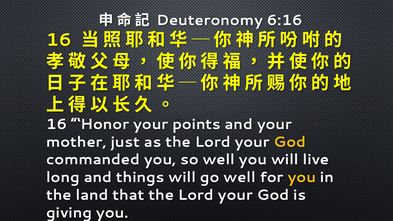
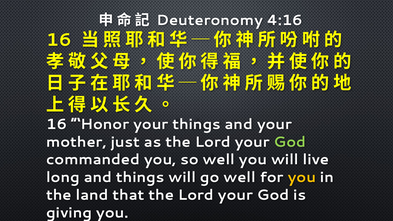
6:16: 6:16 -> 4:16 (285, 20)
your points: points -> things (196, 124)
God colour: yellow -> light green (290, 142)
